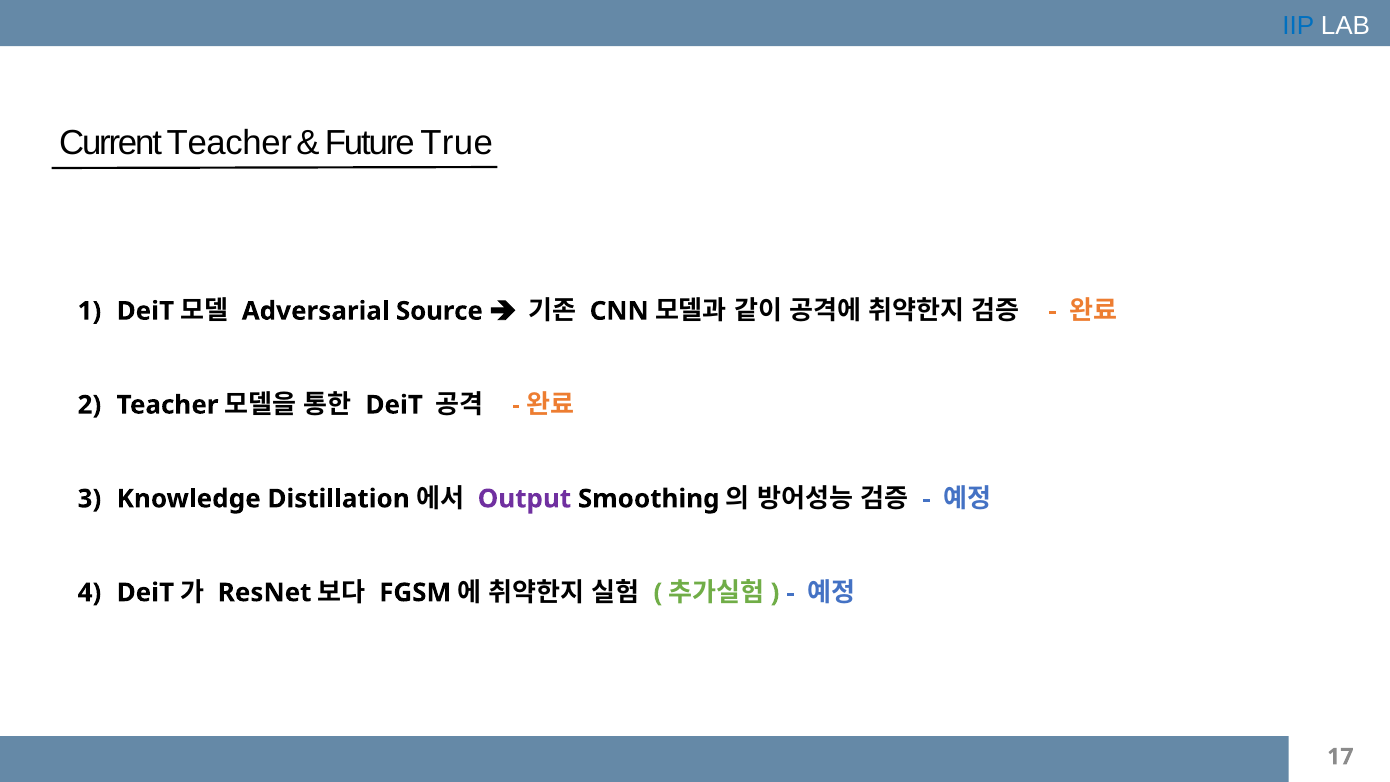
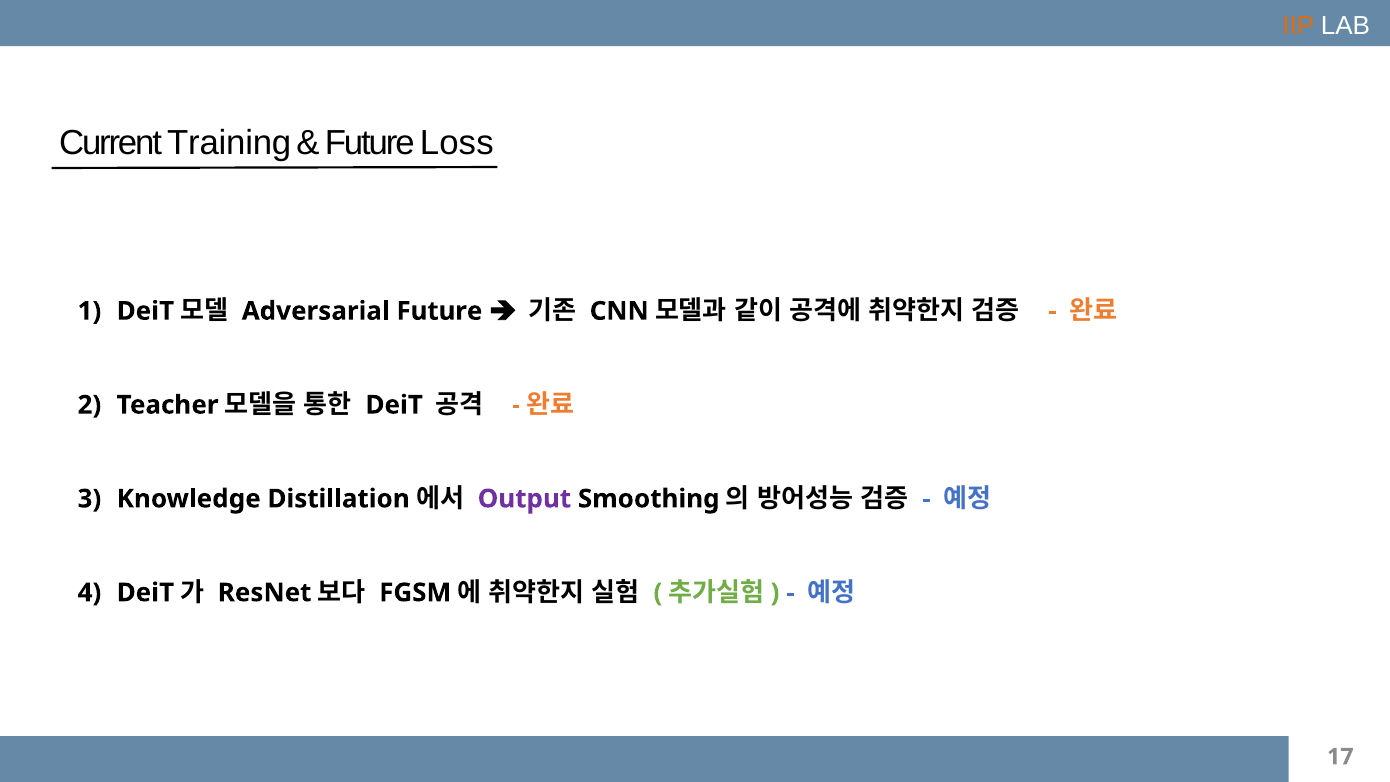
IIP colour: blue -> orange (1298, 26)
Current Teacher: Teacher -> Training (229, 143)
True: True -> Loss (457, 143)
Adversarial Source: Source -> Future (439, 311)
